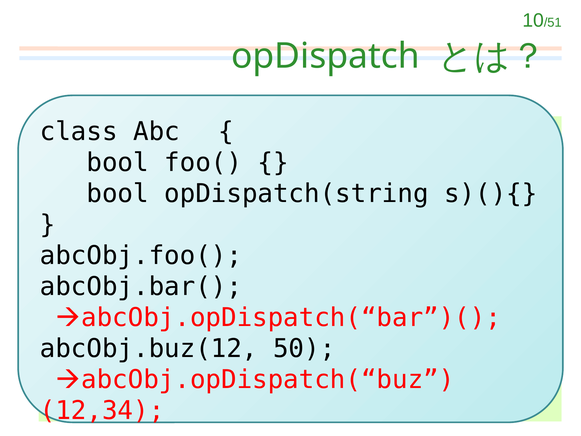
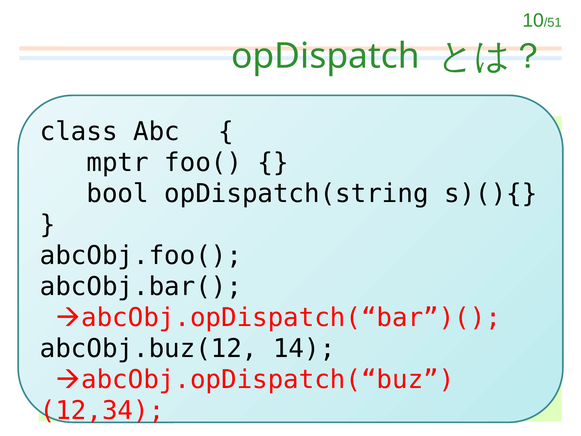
bool: bool -> mptr (118, 162)
50: 50 -> 14 (304, 348)
